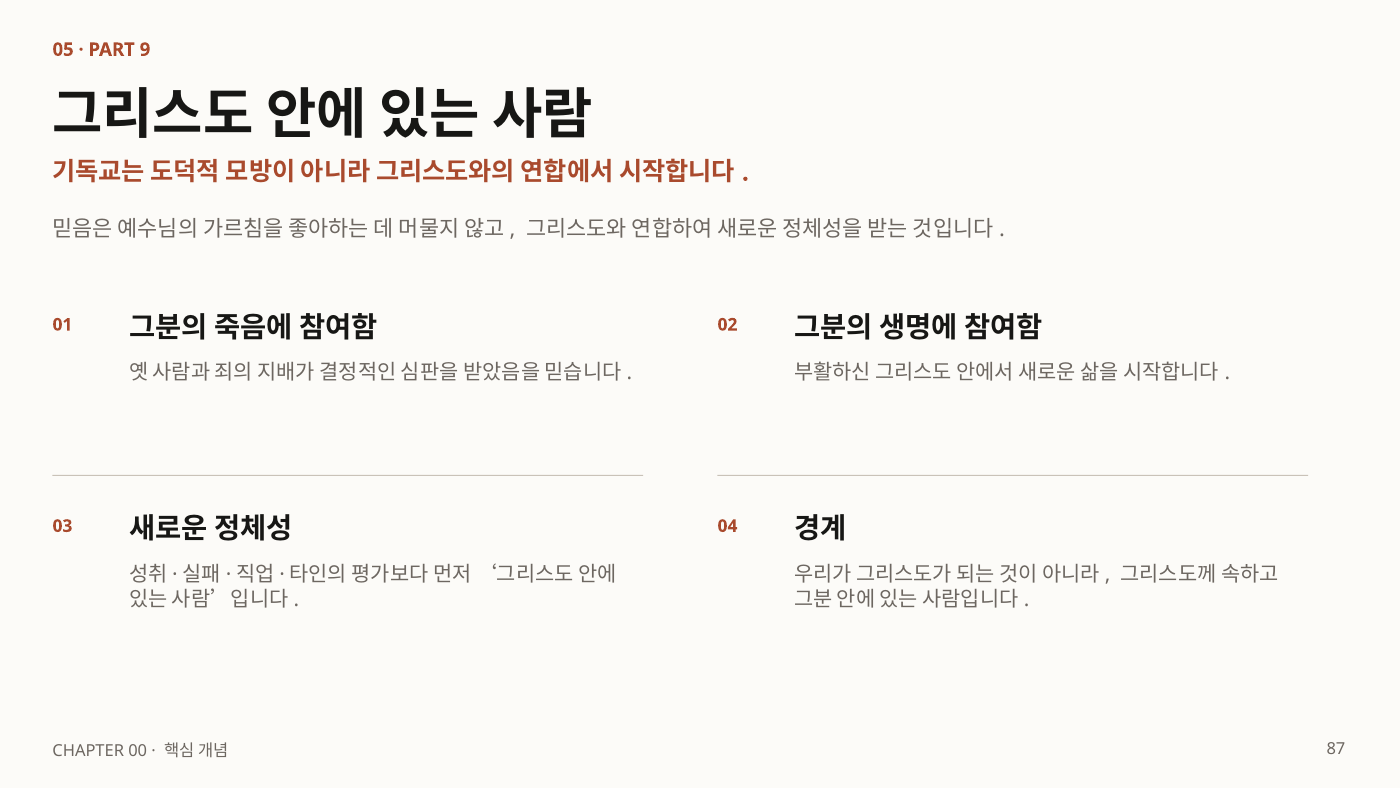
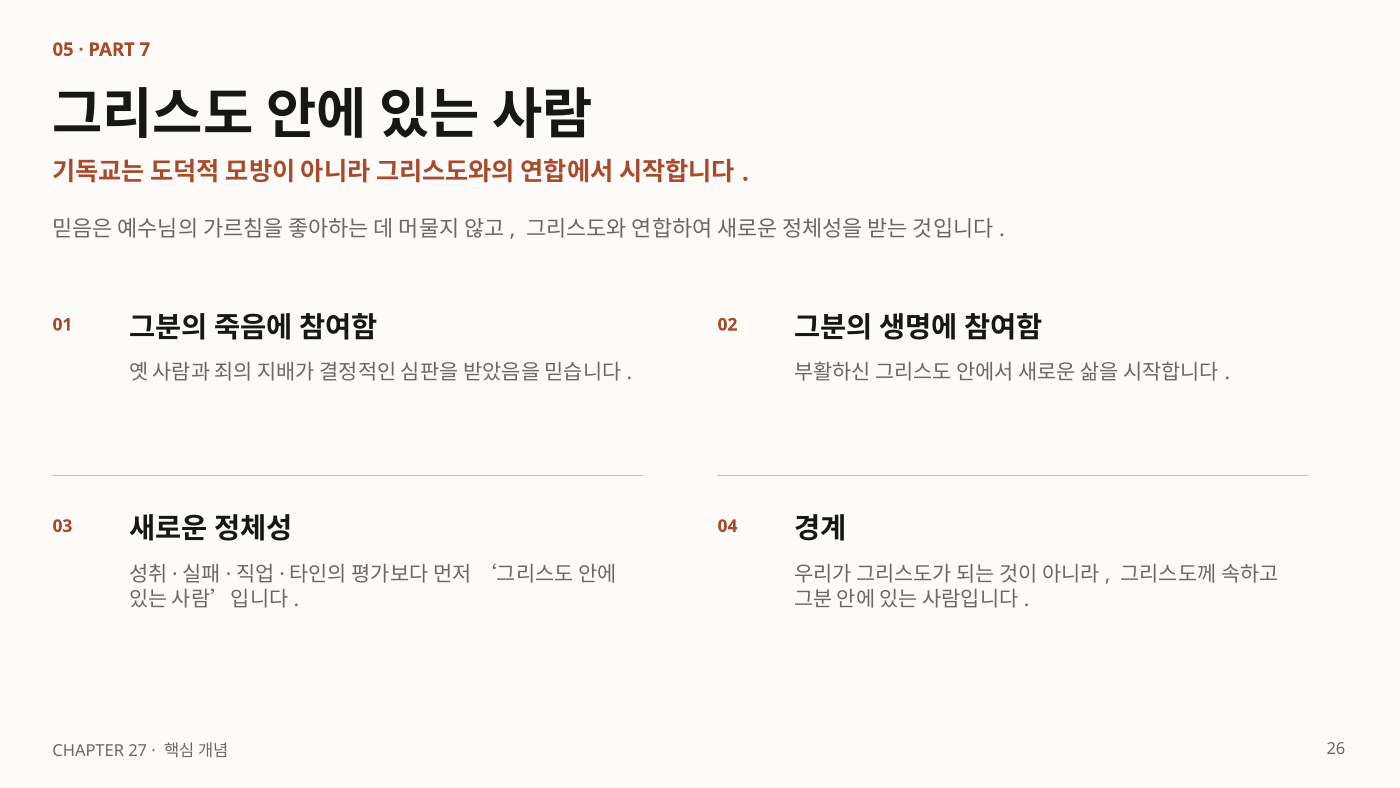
9: 9 -> 7 (145, 50)
00: 00 -> 27 (138, 750)
87: 87 -> 26 (1336, 748)
